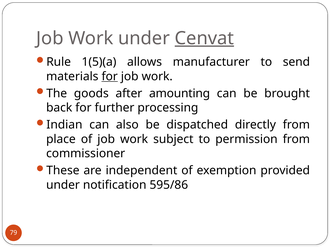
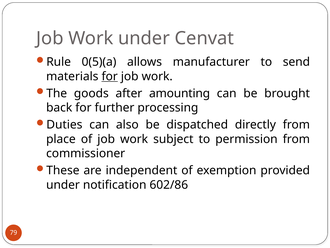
Cenvat underline: present -> none (204, 38)
1(5)(a: 1(5)(a -> 0(5)(a (99, 62)
Indian: Indian -> Duties (64, 125)
595/86: 595/86 -> 602/86 (169, 185)
